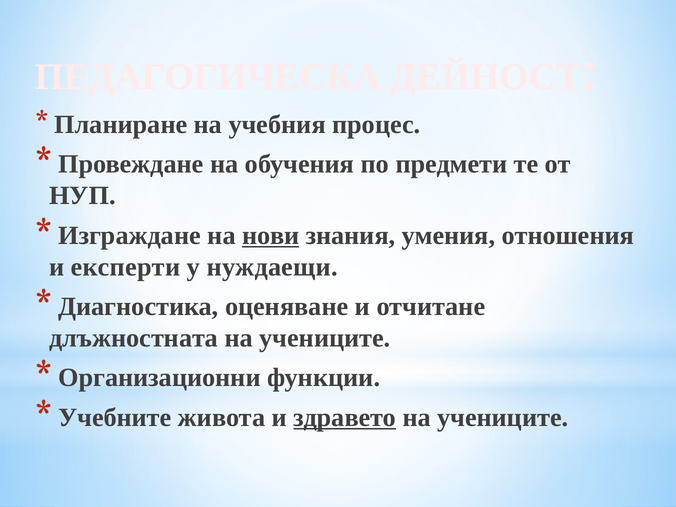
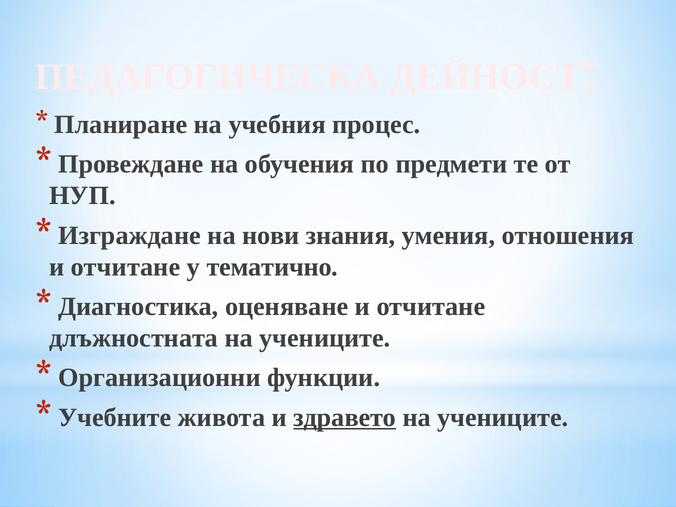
нови underline: present -> none (271, 235)
експерти: експерти -> отчитане (126, 267)
нуждаещи: нуждаещи -> тематично (272, 267)
